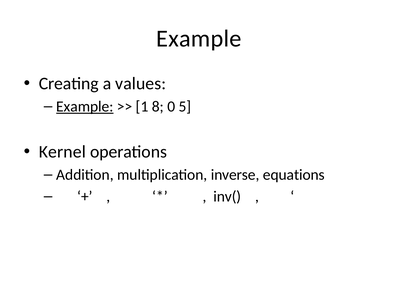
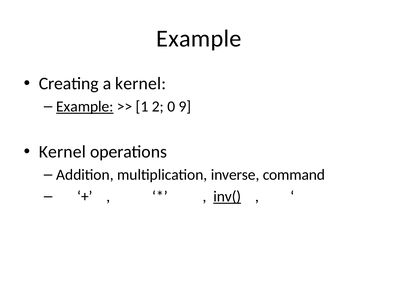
a values: values -> kernel (141, 83)
8: 8 -> 2 (158, 106)
5: 5 -> 9 (185, 106)
equations: equations -> command (294, 174)
inv( underline: none -> present (227, 196)
